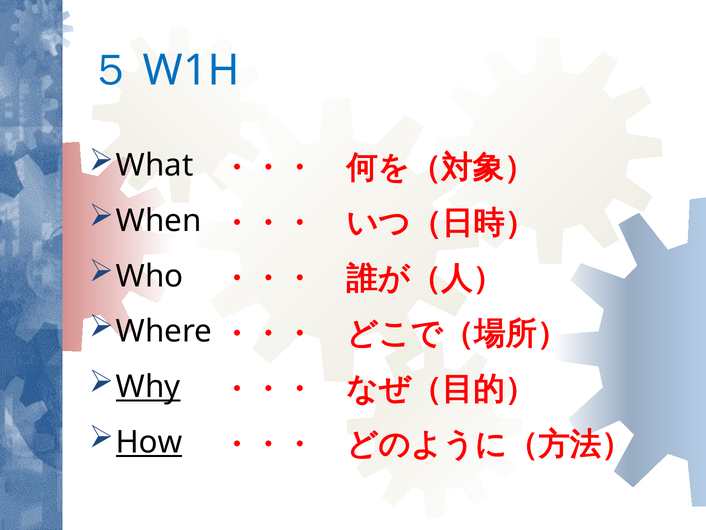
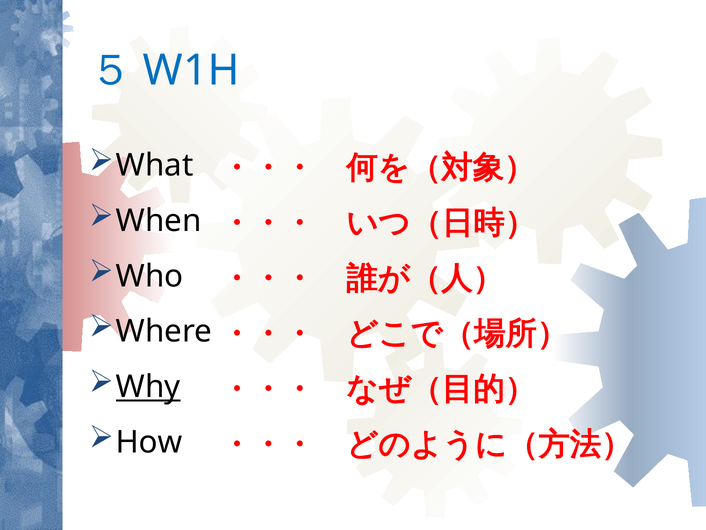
How underline: present -> none (149, 442)
